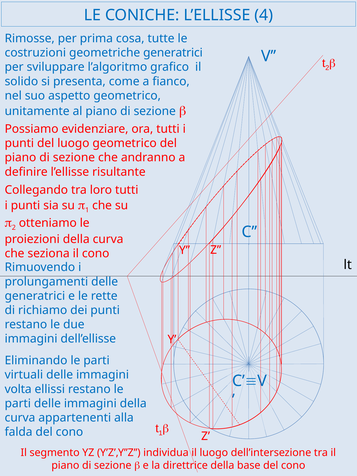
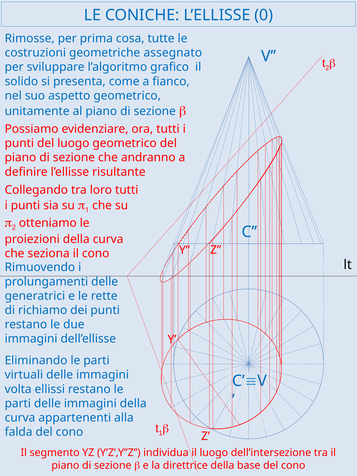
4: 4 -> 0 (264, 15)
geometriche generatrici: generatrici -> assegnato (173, 53)
